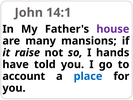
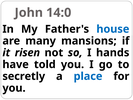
14:1: 14:1 -> 14:0 (59, 13)
house colour: purple -> blue (113, 29)
raise: raise -> risen (27, 53)
account: account -> secretly (24, 76)
